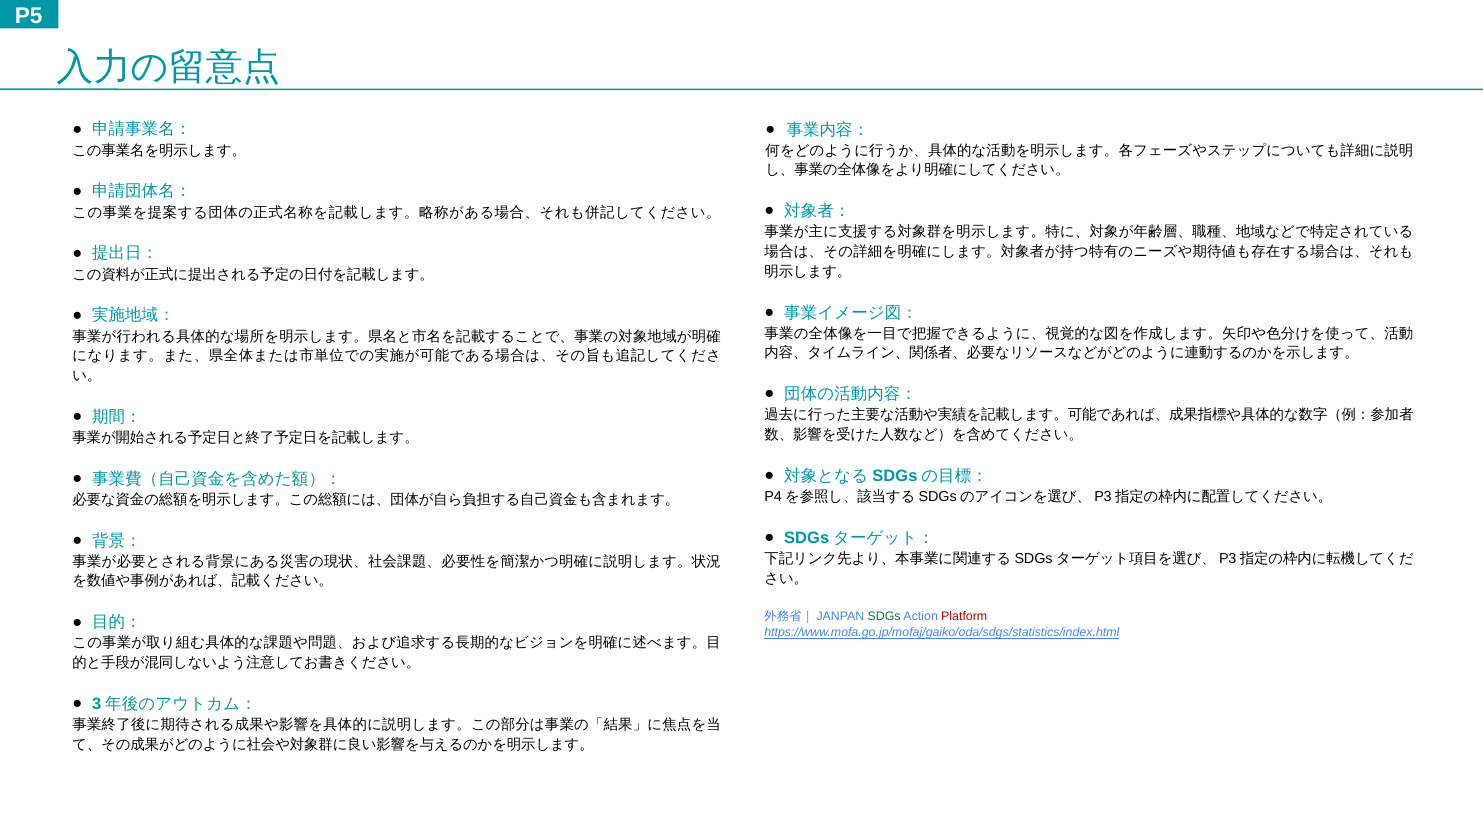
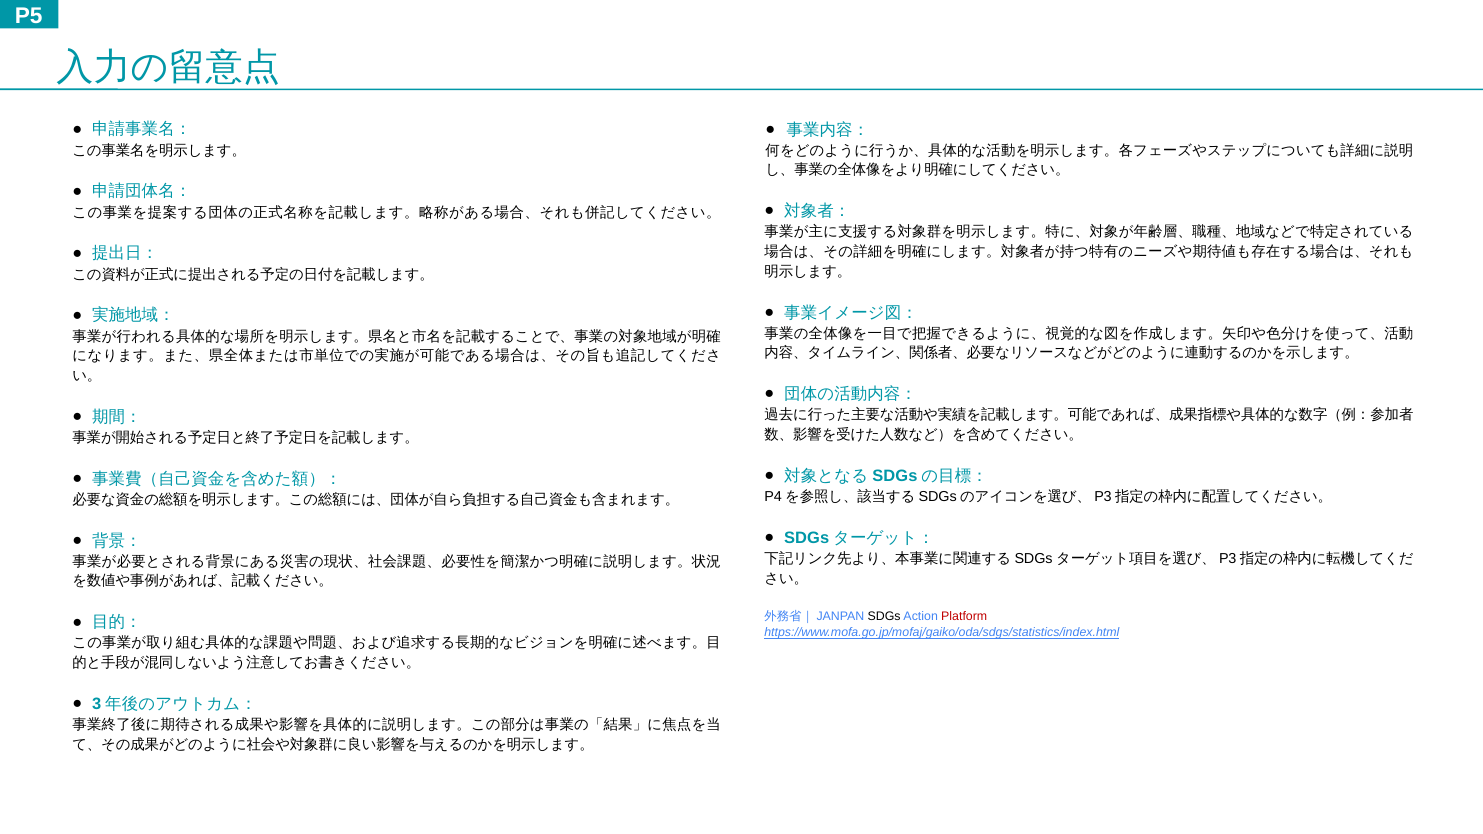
SDGs colour: green -> black (884, 616)
